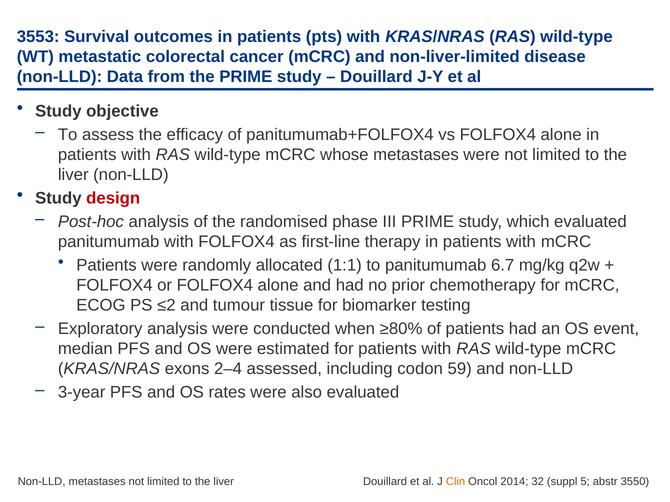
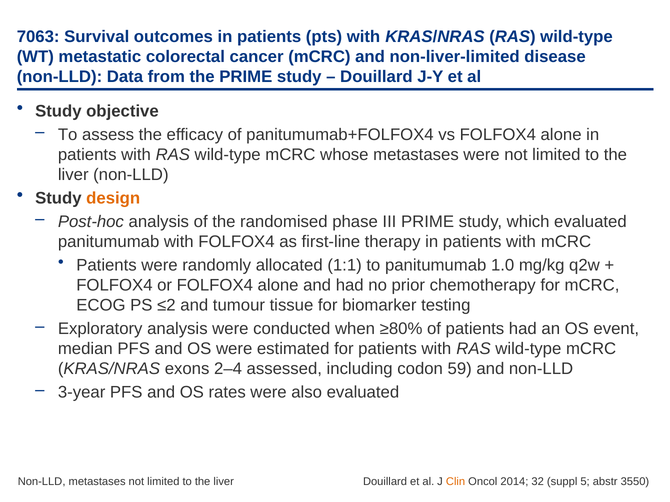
3553: 3553 -> 7063 (38, 37)
design colour: red -> orange (113, 198)
6.7: 6.7 -> 1.0 (503, 265)
